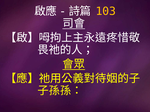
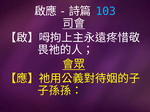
103 colour: yellow -> light blue (106, 11)
